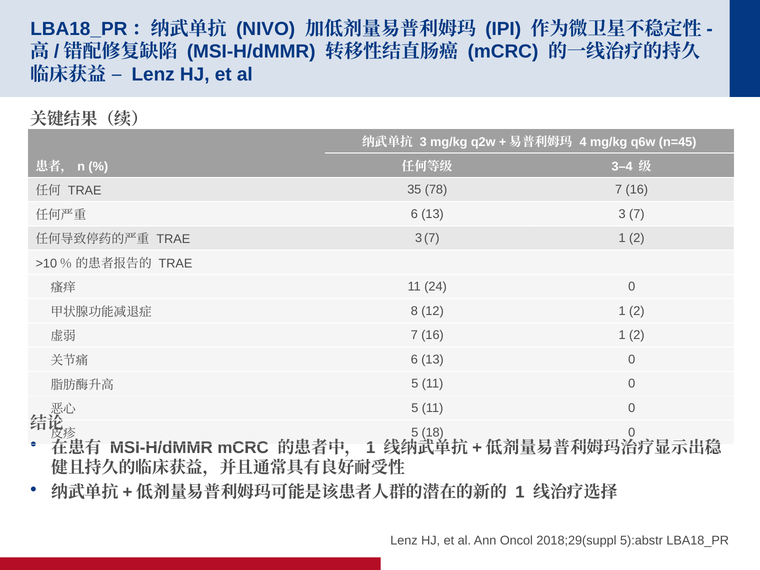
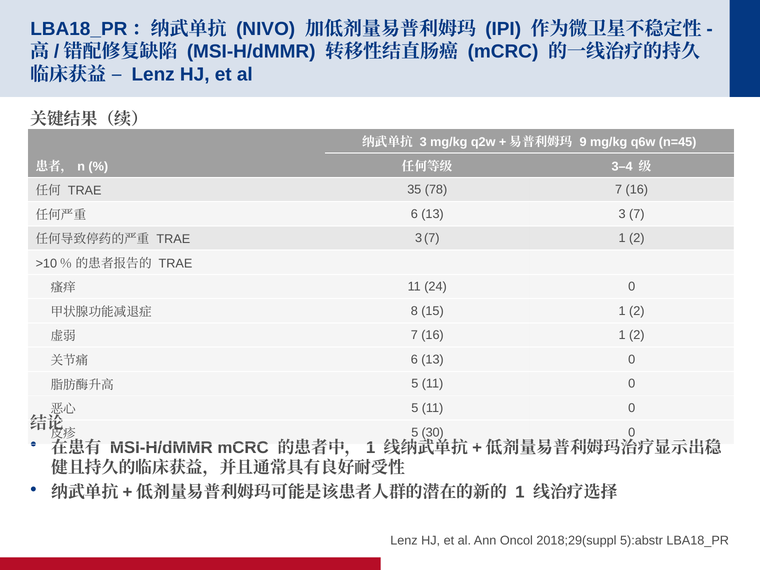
4: 4 -> 9 (583, 142)
12: 12 -> 15 (432, 311)
18: 18 -> 30 (433, 432)
